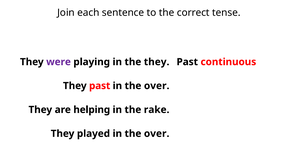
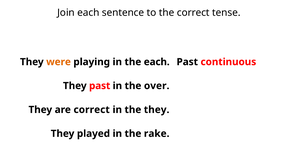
were colour: purple -> orange (59, 62)
the they: they -> each (157, 62)
are helping: helping -> correct (92, 109)
the rake: rake -> they (157, 109)
played in the over: over -> rake (157, 133)
